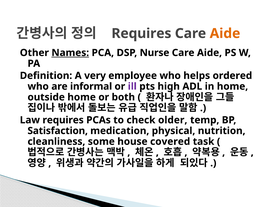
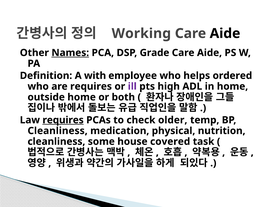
Requires: Requires -> Working (141, 33)
Aide colour: orange -> black (225, 33)
Nurse: Nurse -> Grade (154, 53)
very: very -> with (95, 76)
are informal: informal -> requires (91, 86)
requires underline: none -> present (63, 120)
Satisfaction: Satisfaction -> Cleanliness (58, 131)
